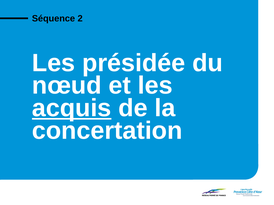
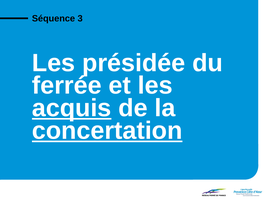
2: 2 -> 3 (80, 19)
nœud: nœud -> ferrée (67, 86)
concertation underline: none -> present (107, 131)
